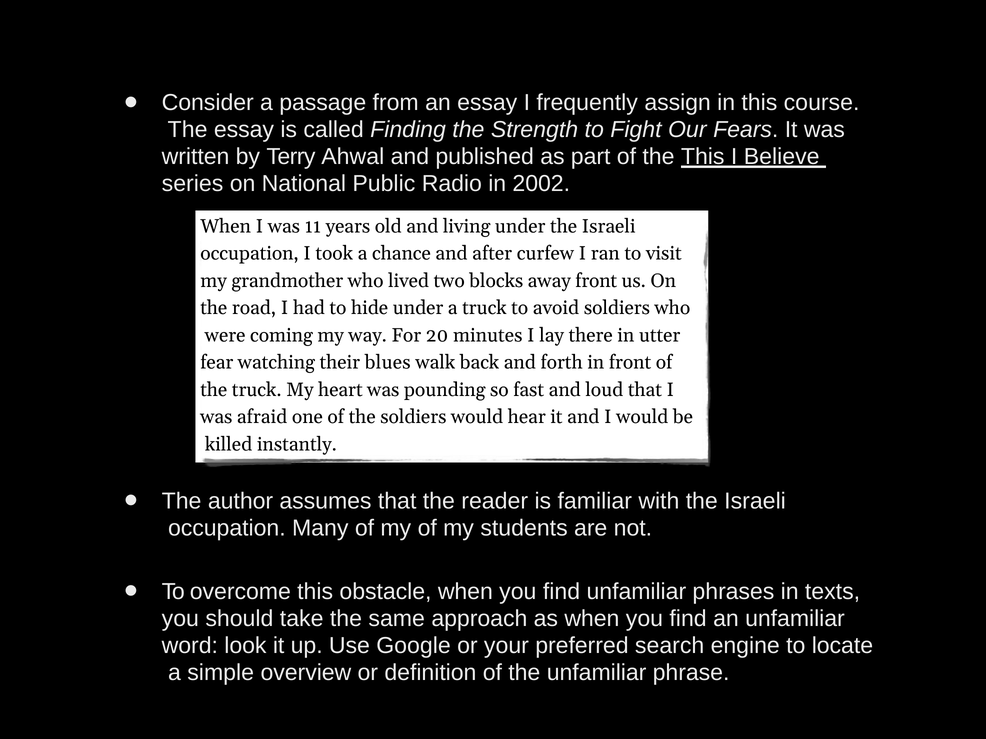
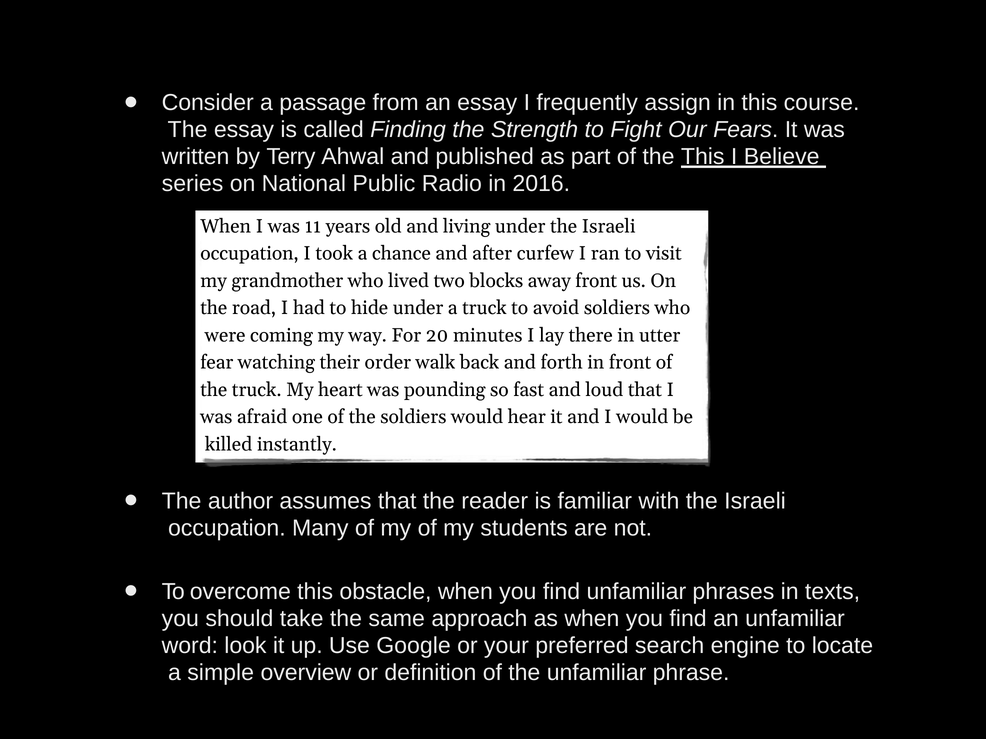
2002: 2002 -> 2016 (541, 184)
blues: blues -> order (388, 363)
